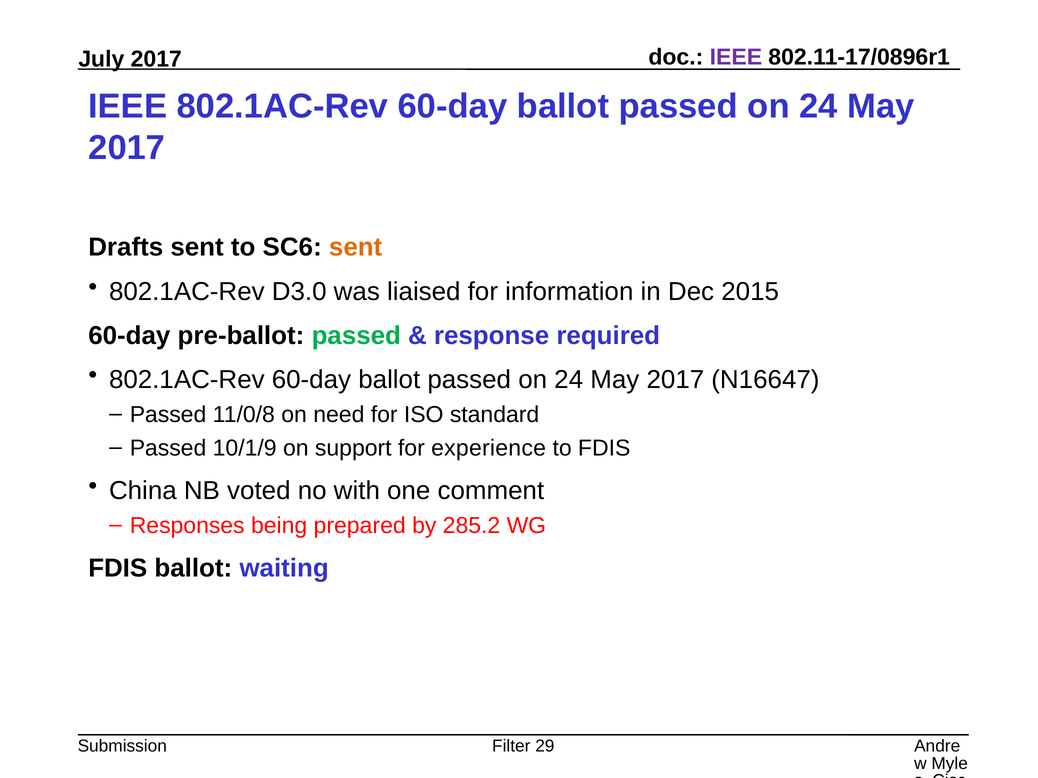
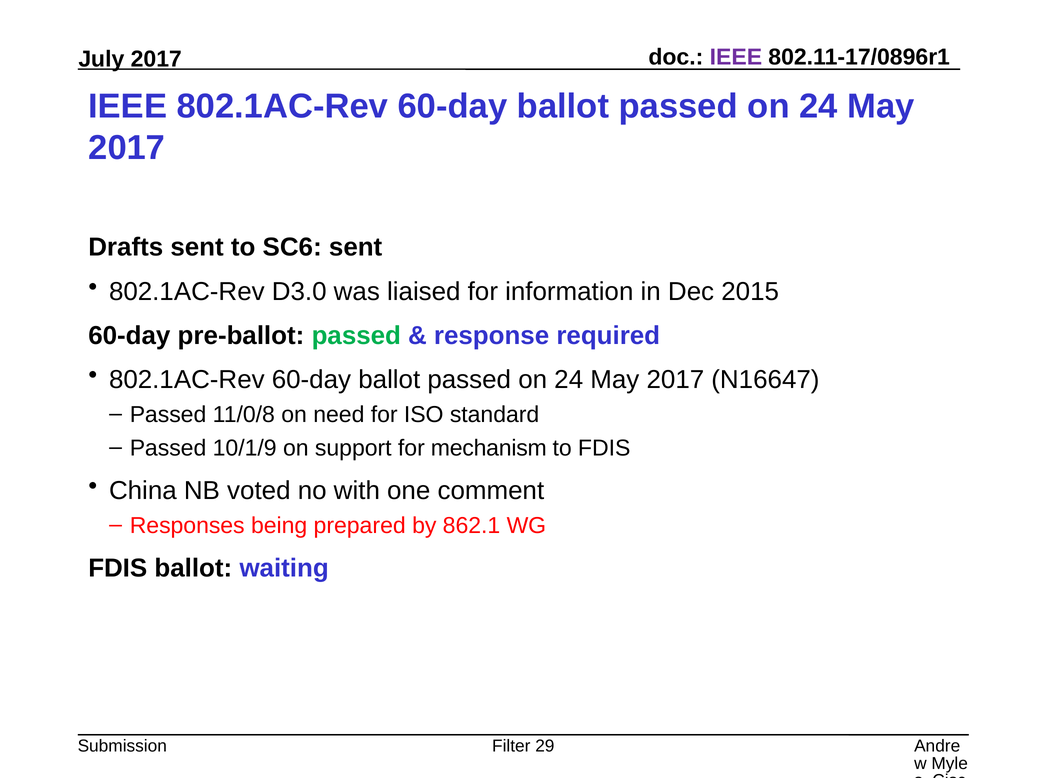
sent colour: orange -> black (356, 248)
experience: experience -> mechanism (489, 448)
285.2: 285.2 -> 862.1 (472, 526)
